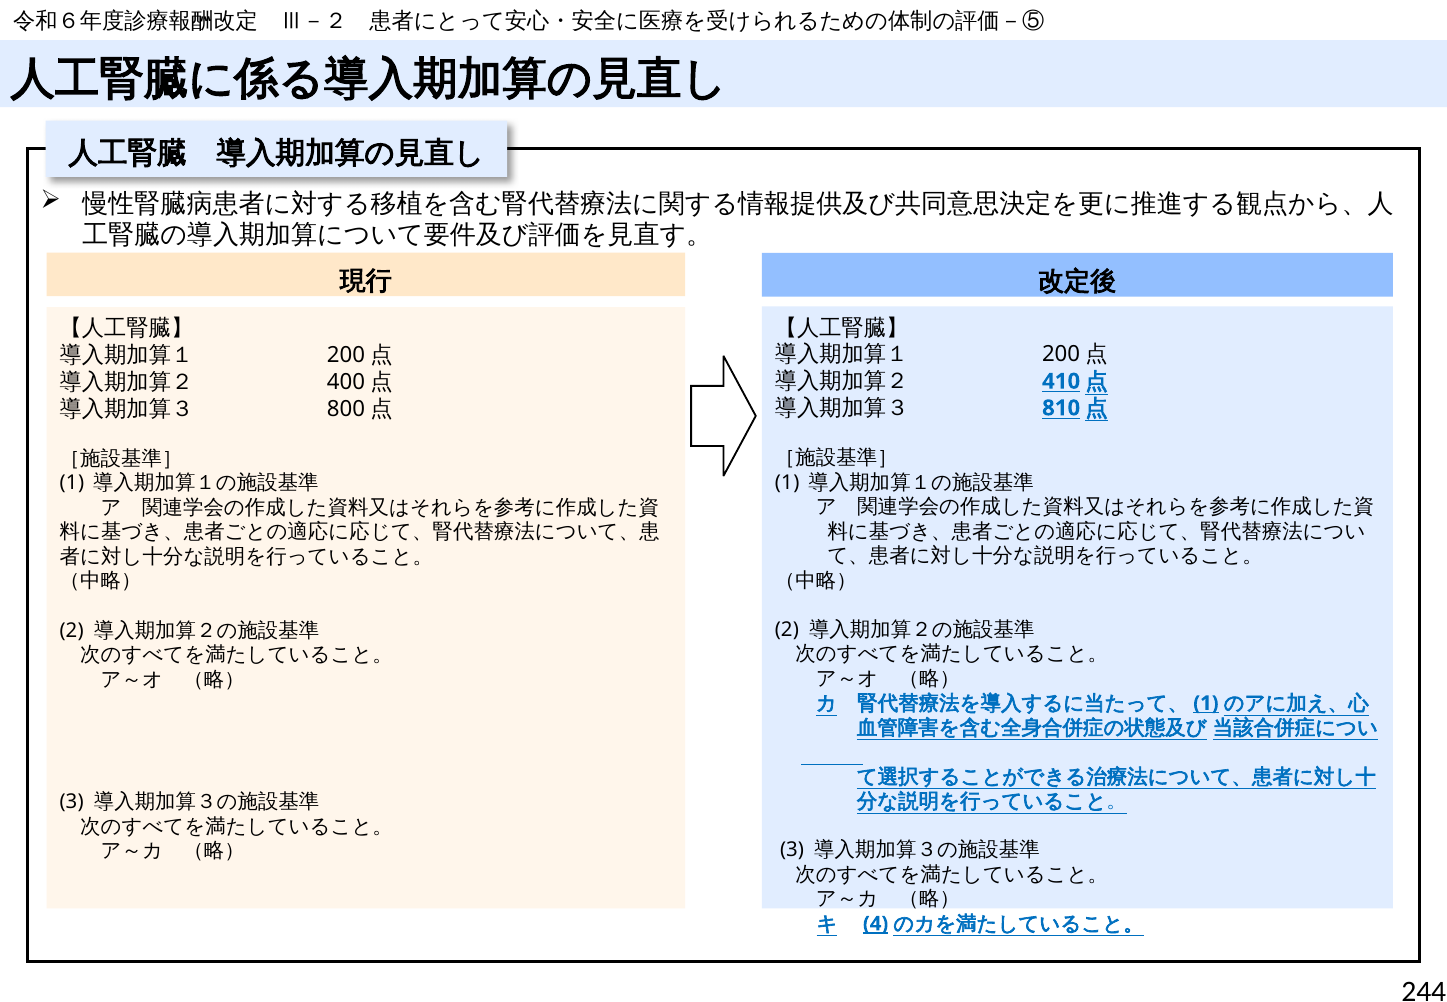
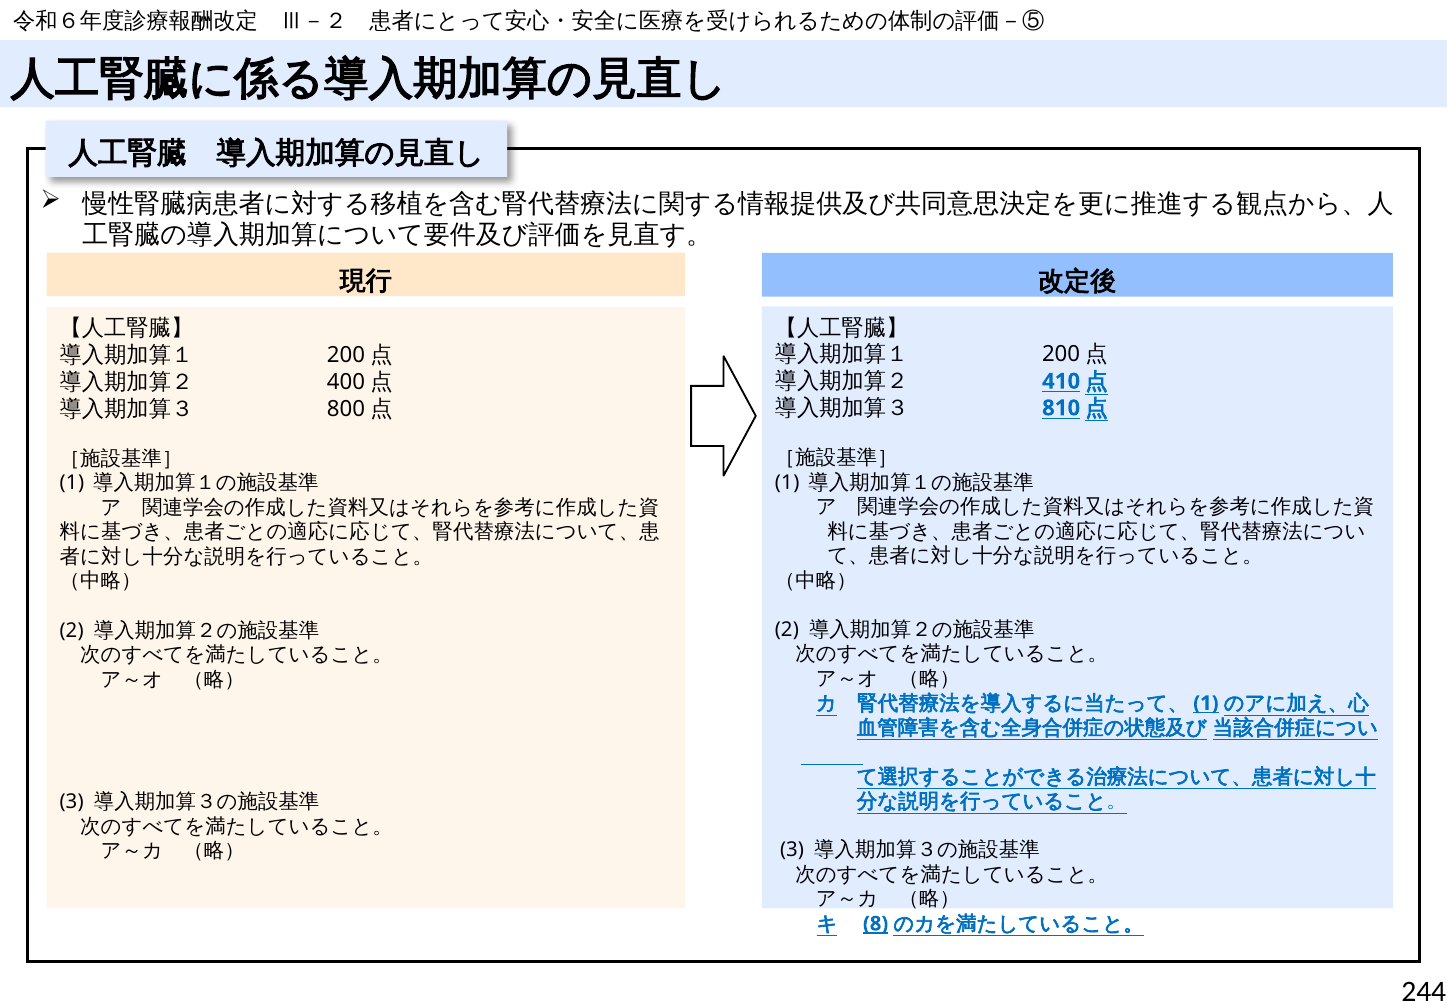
4: 4 -> 8 (876, 924)
